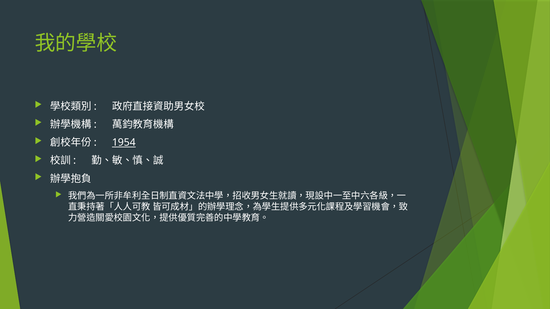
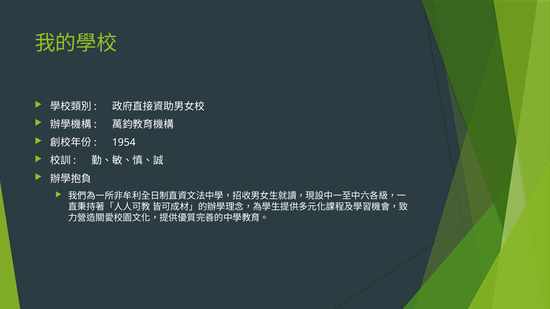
1954 underline: present -> none (124, 143)
